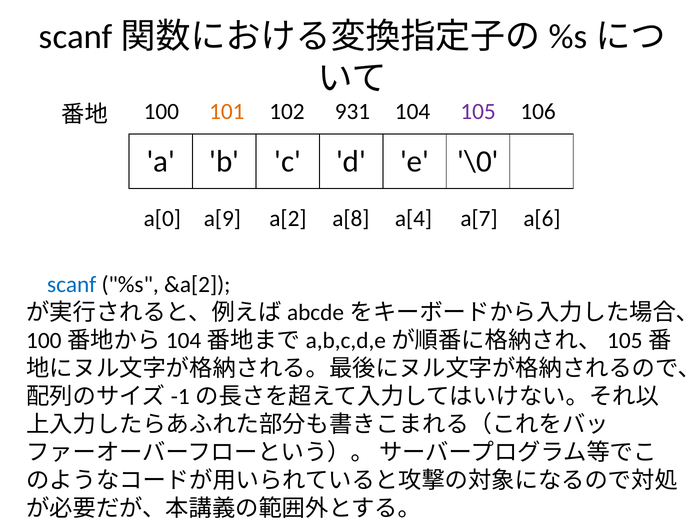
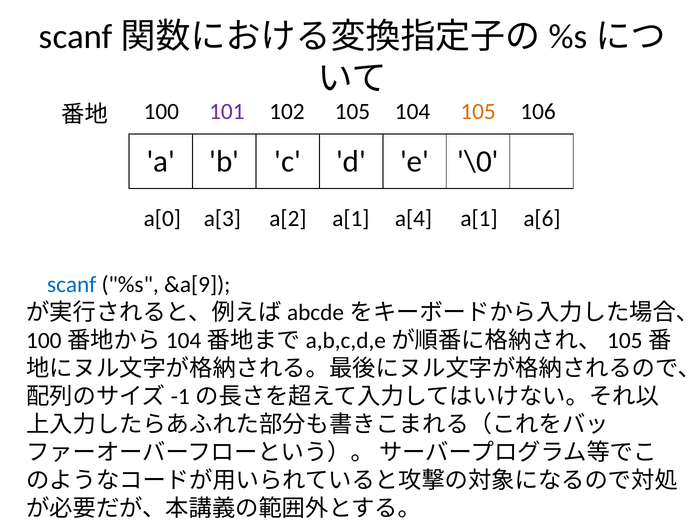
101 colour: orange -> purple (227, 112)
102 931: 931 -> 105 (352, 112)
105 colour: purple -> orange (478, 112)
a[9: a[9 -> a[3 (222, 219)
a[2 a[8: a[8 -> a[1 (351, 219)
a[4 a[7: a[7 -> a[1 (479, 219)
&a[2: &a[2 -> &a[9 (197, 285)
